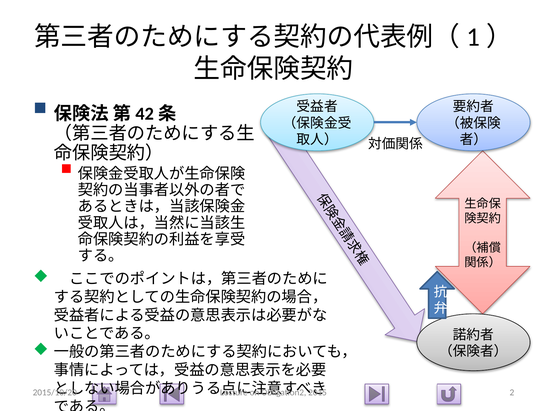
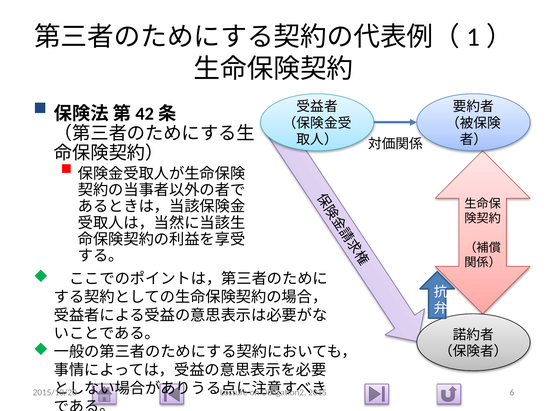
2: 2 -> 6 (512, 392)
